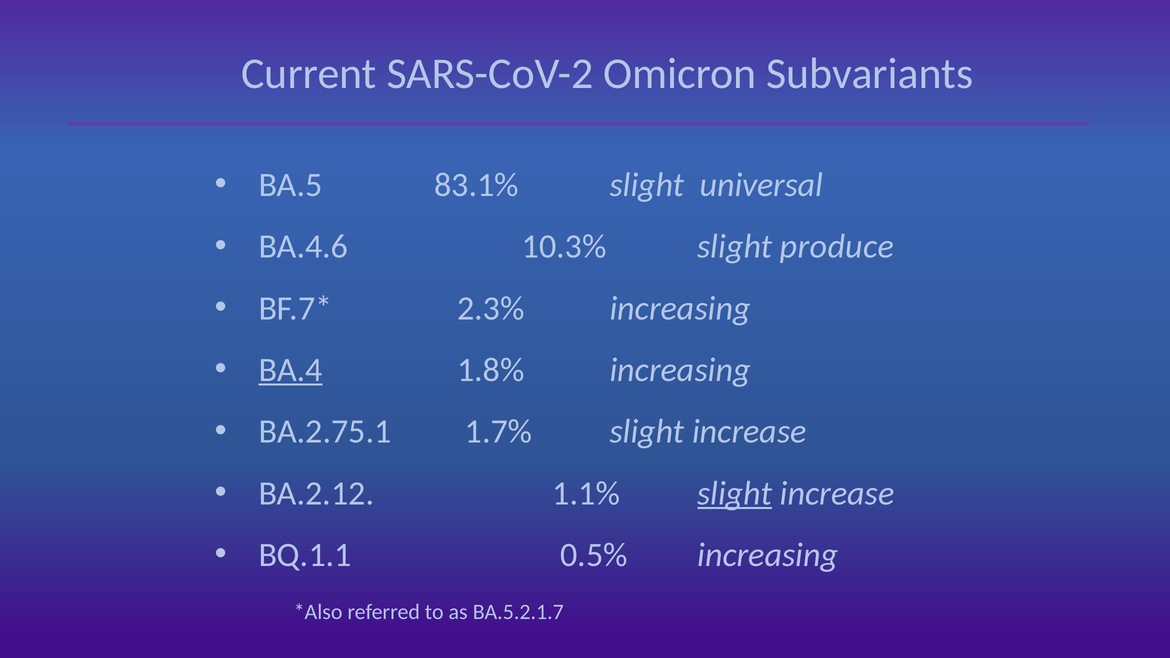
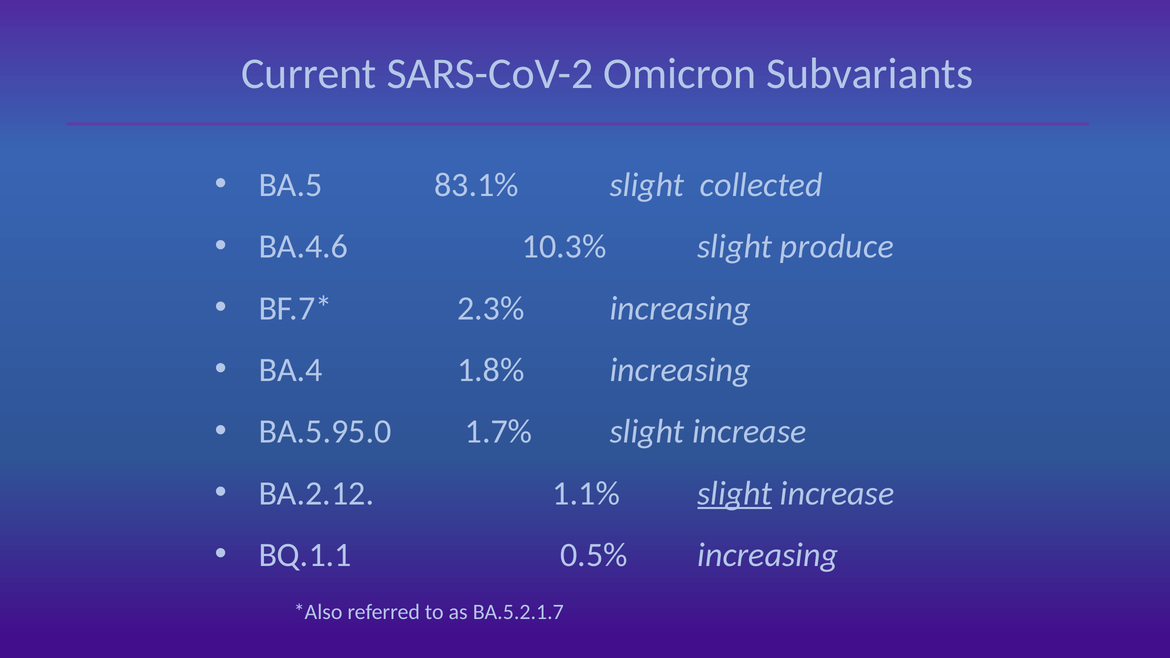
universal: universal -> collected (761, 185)
BA.4 underline: present -> none (291, 370)
BA.2.75.1: BA.2.75.1 -> BA.5.95.0 (325, 432)
